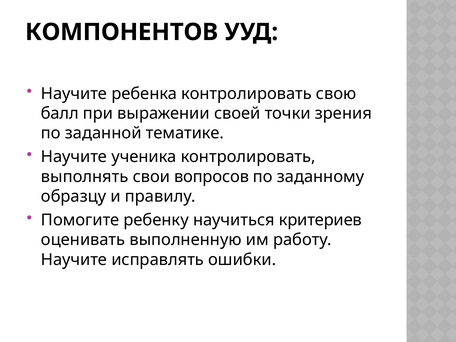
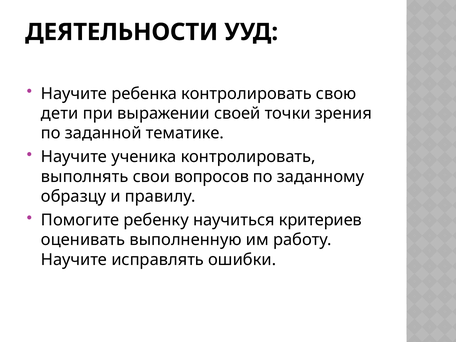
КОМПОНЕНТОВ: КОМПОНЕНТОВ -> ДЕЯТЕЛЬНОСТИ (122, 32)
балл: балл -> дети (60, 113)
